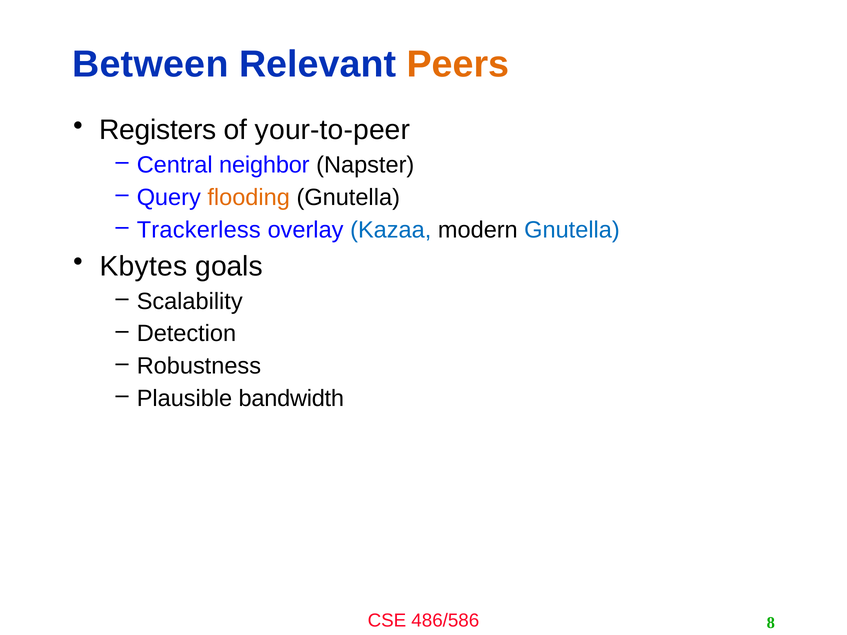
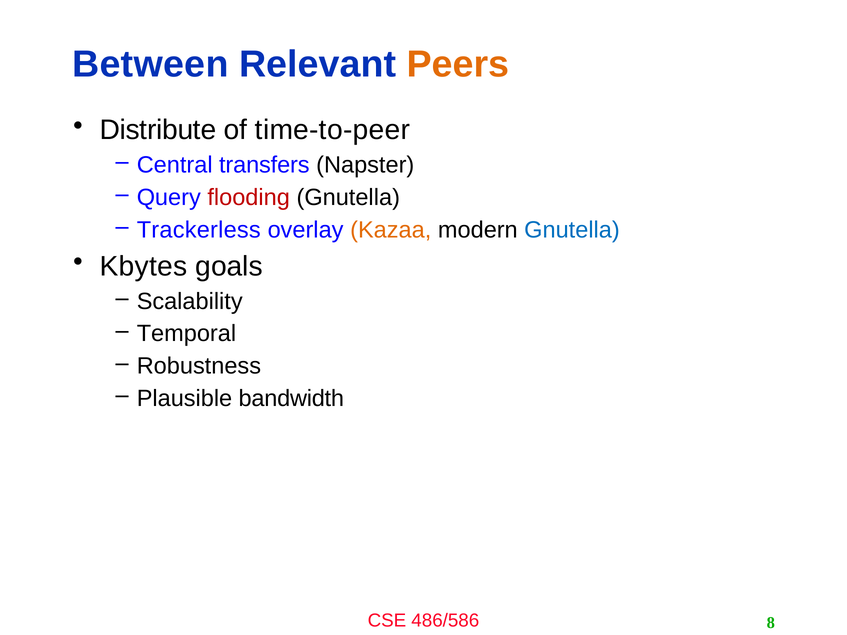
Registers: Registers -> Distribute (158, 130)
your-to-peer: your-to-peer -> time-to-peer (332, 130)
neighbor: neighbor -> transfers (264, 165)
flooding colour: orange -> red (249, 197)
Kazaa colour: blue -> orange (391, 230)
Detection: Detection -> Temporal (186, 334)
